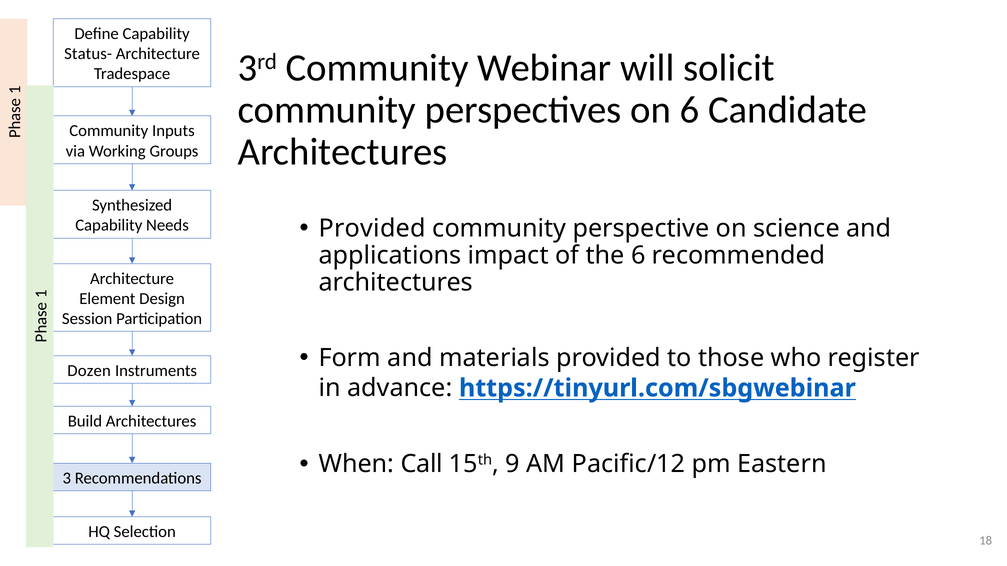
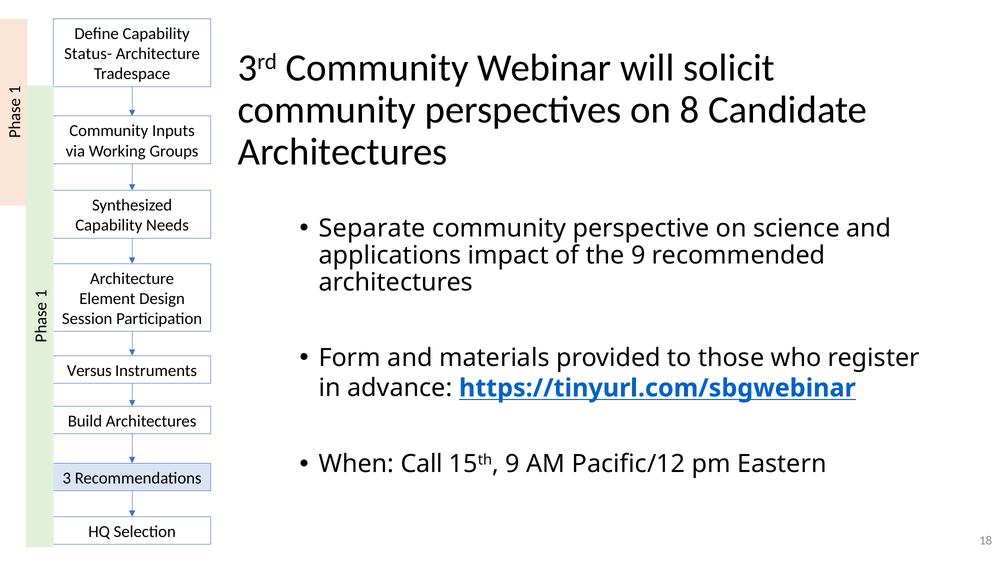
on 6: 6 -> 8 (690, 110)
Provided: Provided -> Separate (372, 229)
the 6: 6 -> 9 (638, 256)
Dozen: Dozen -> Versus (89, 371)
